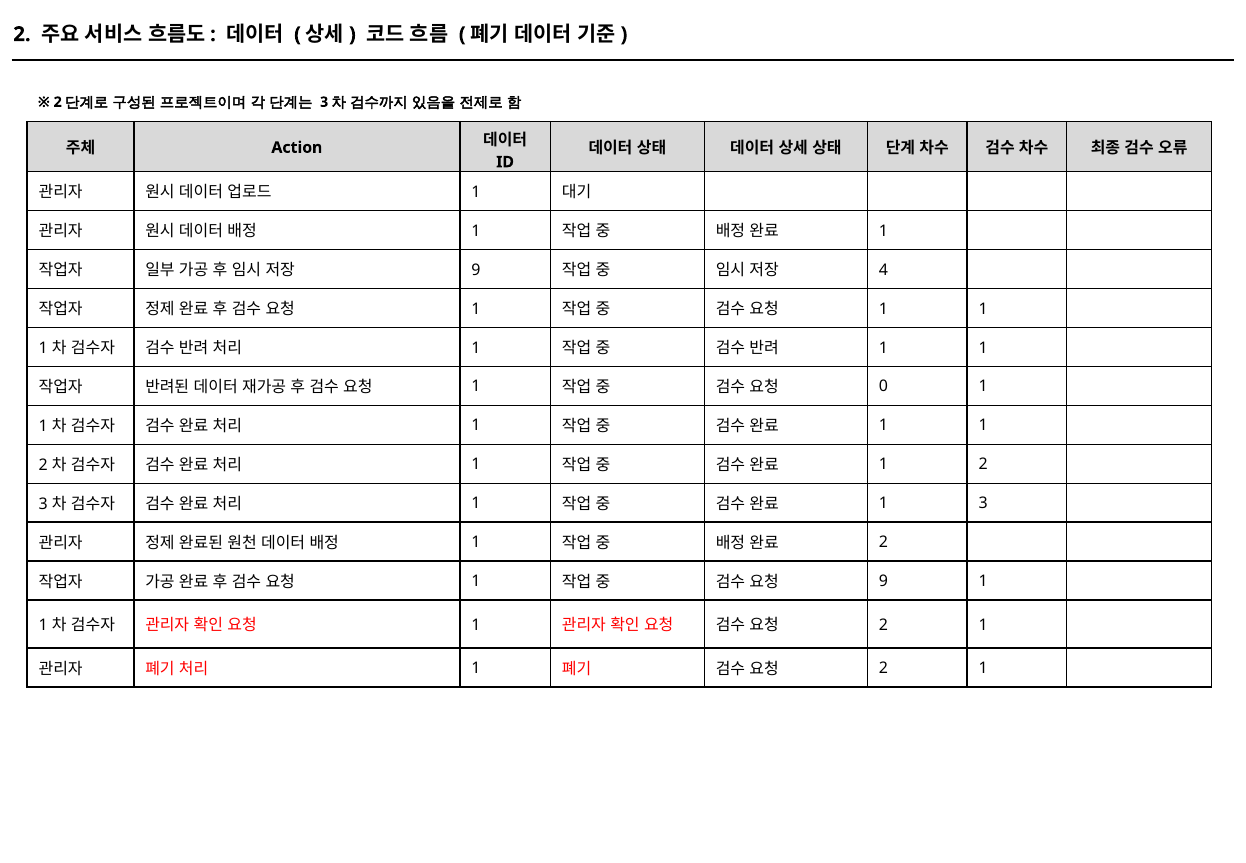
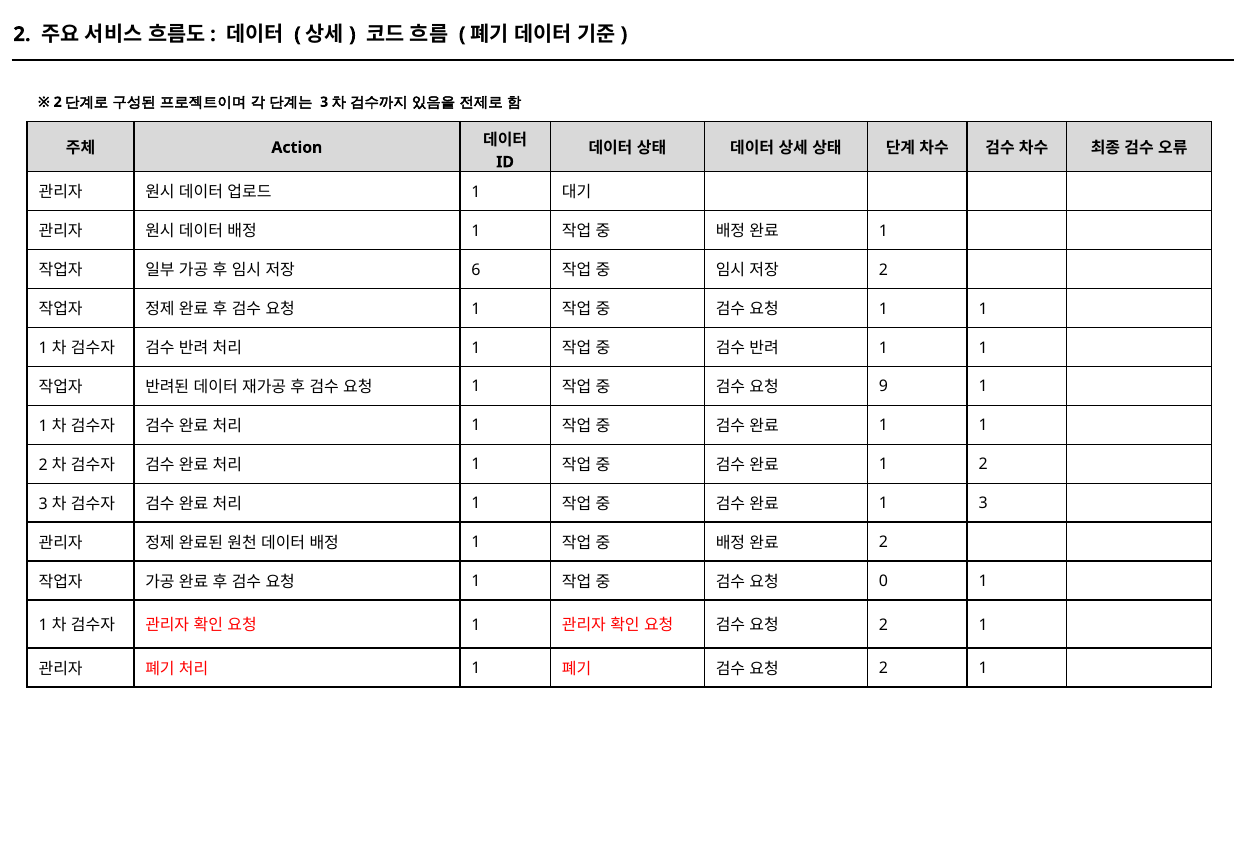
9: 9 -> 6 (476, 270)
4: 4 -> 2 (883, 270)
0: 0 -> 9 (883, 387)
9: 9 -> 0 (883, 581)
